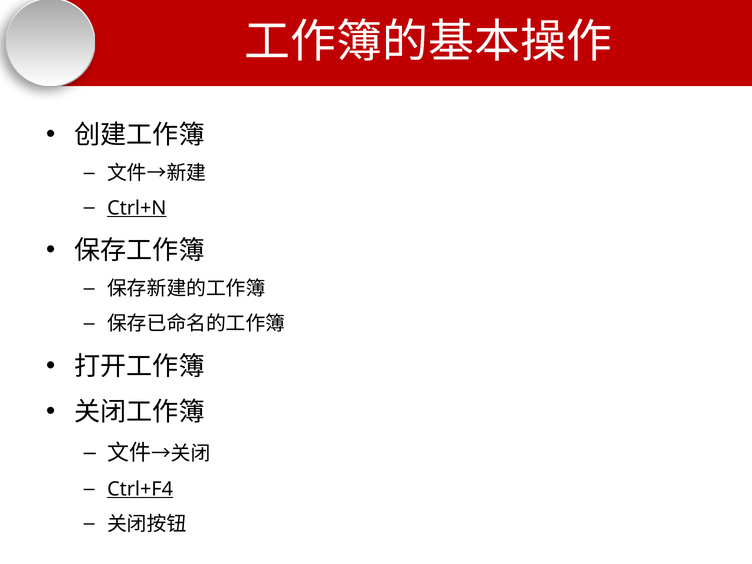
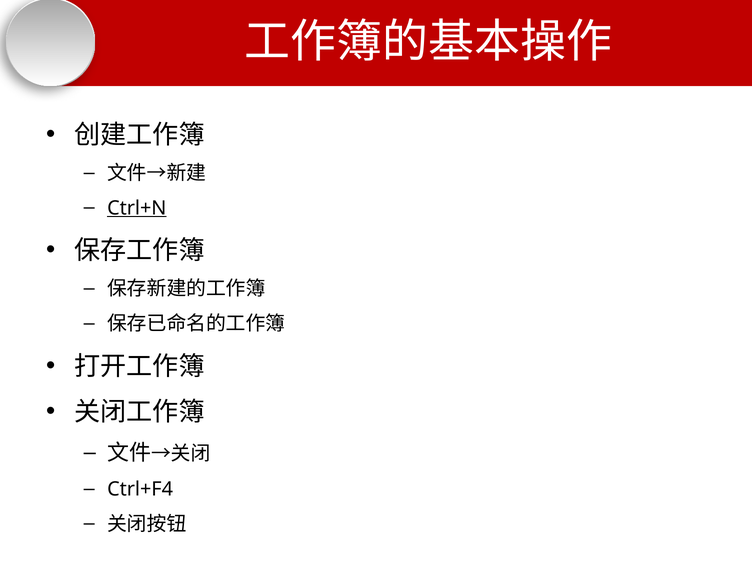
Ctrl+F4 underline: present -> none (140, 489)
